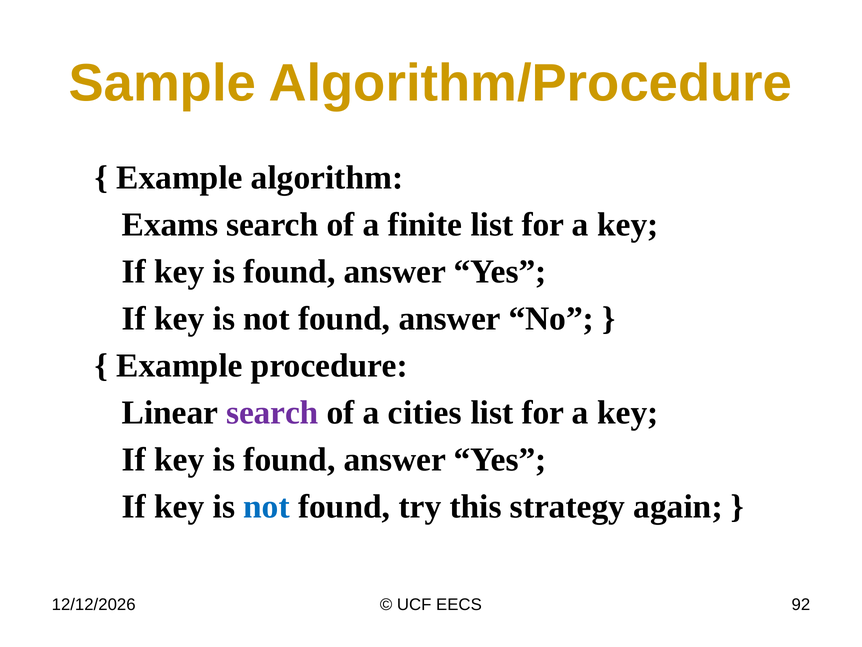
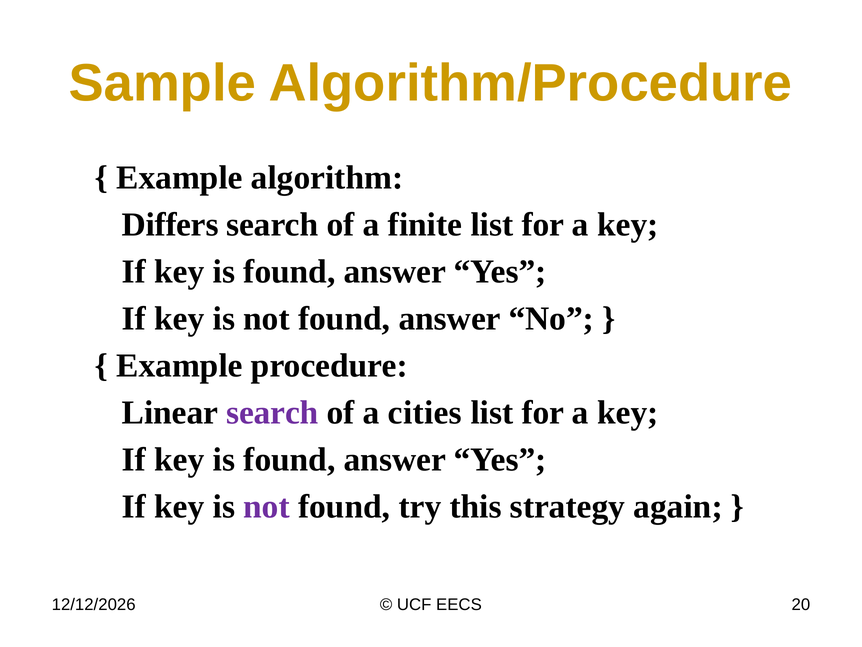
Exams: Exams -> Differs (170, 225)
not colour: blue -> purple (267, 506)
92: 92 -> 20 (801, 604)
